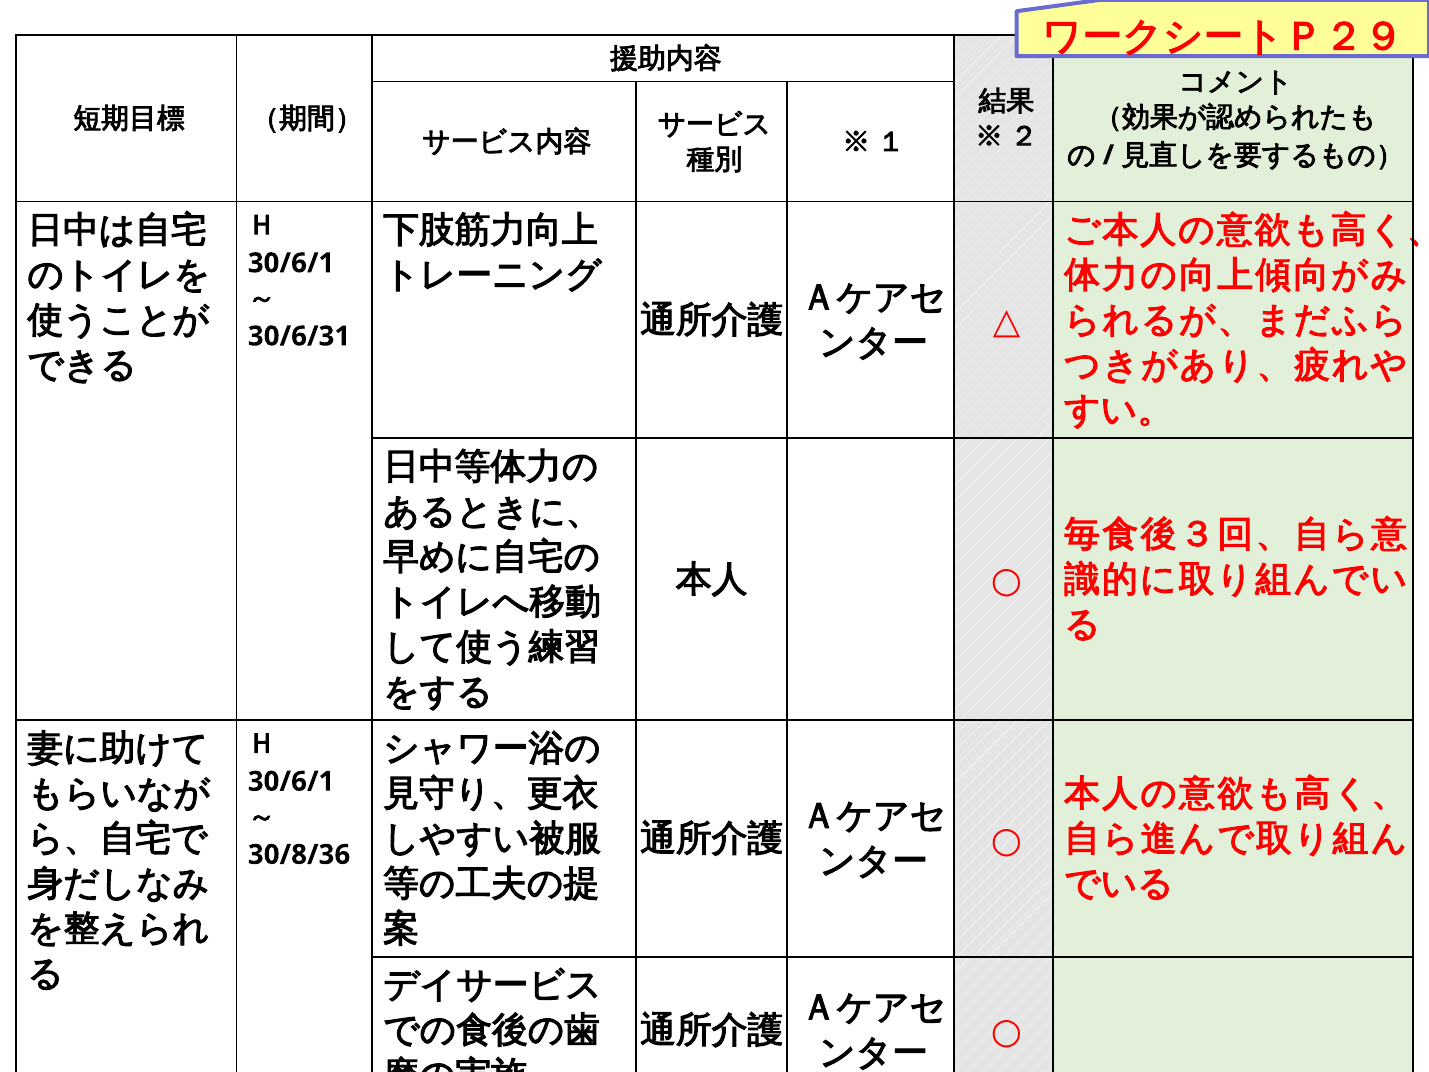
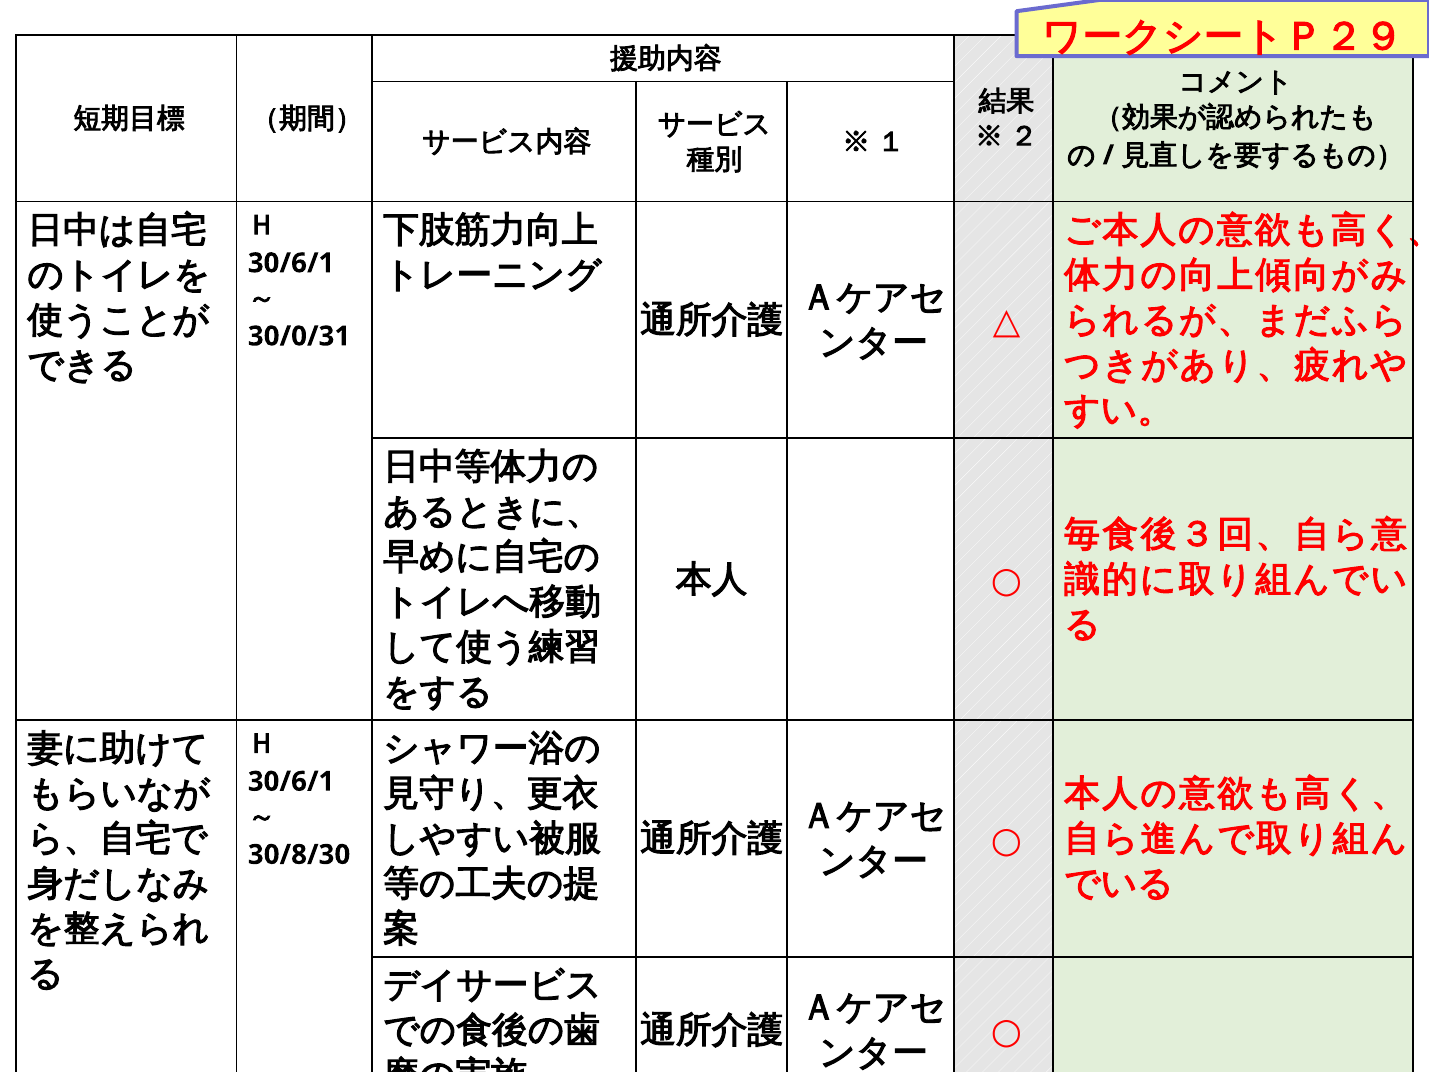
30/6/31: 30/6/31 -> 30/0/31 (299, 336)
30/8/36: 30/8/36 -> 30/8/30 (299, 855)
